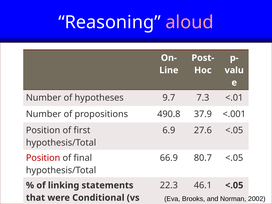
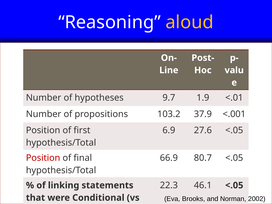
aloud colour: pink -> yellow (189, 22)
7.3: 7.3 -> 1.9 (203, 98)
490.8: 490.8 -> 103.2 (169, 114)
